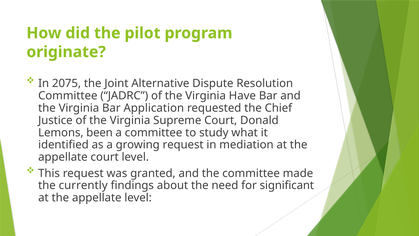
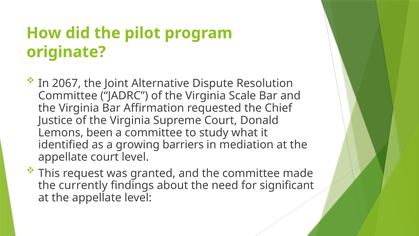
2075: 2075 -> 2067 (67, 83)
Have: Have -> Scale (242, 96)
Application: Application -> Affirmation (154, 108)
growing request: request -> barriers (183, 145)
